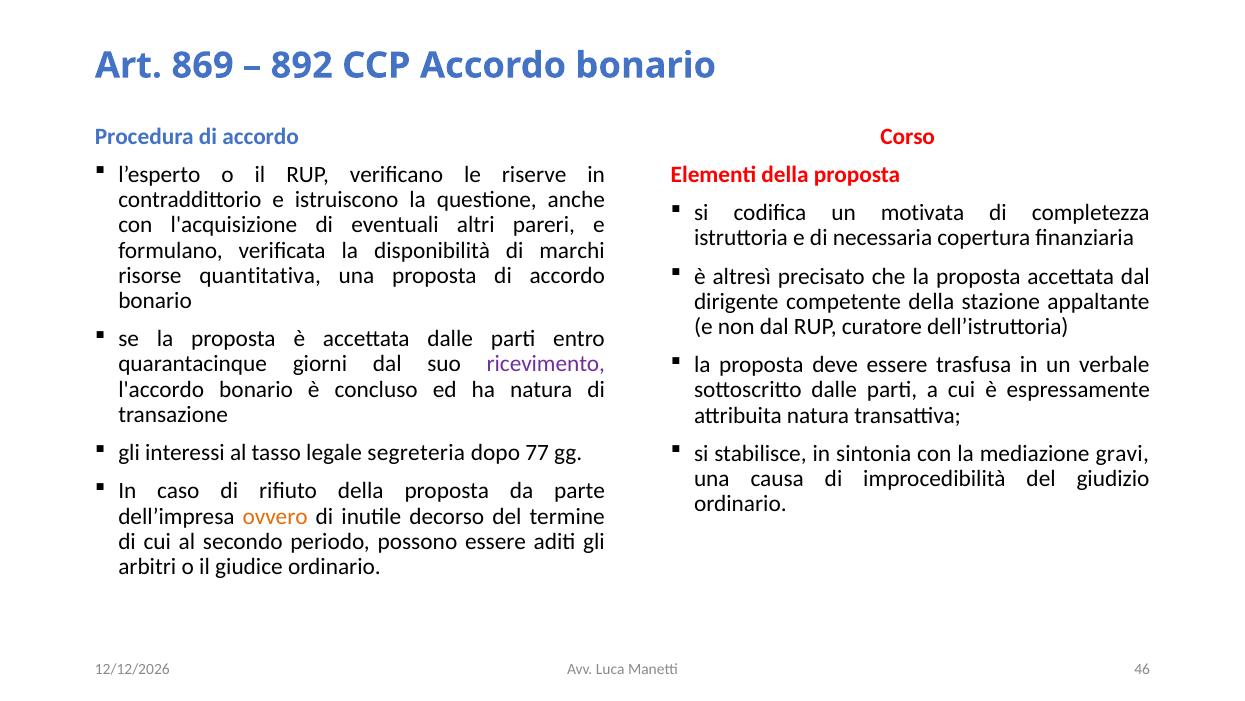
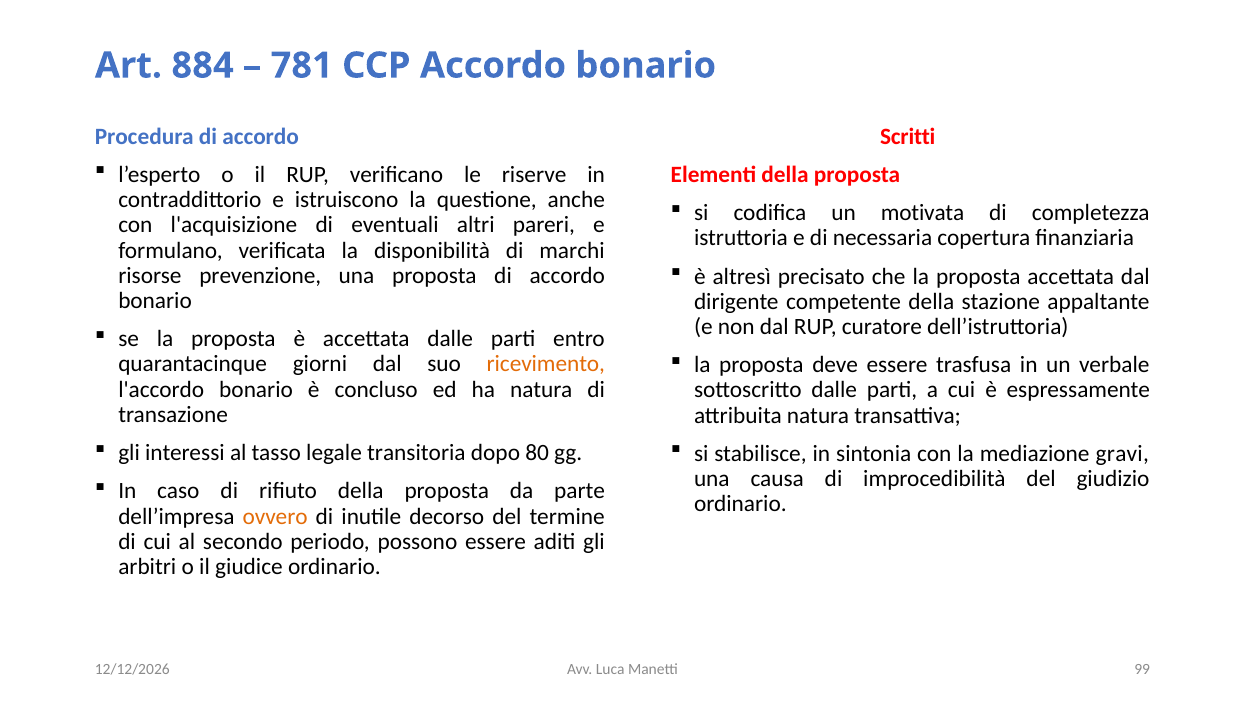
869: 869 -> 884 (203, 65)
892: 892 -> 781 (302, 65)
Corso: Corso -> Scritti (908, 136)
quantitativa: quantitativa -> prevenzione (260, 275)
ricevimento colour: purple -> orange (546, 364)
segreteria: segreteria -> transitoria (416, 453)
77: 77 -> 80 (537, 453)
46: 46 -> 99 (1142, 669)
